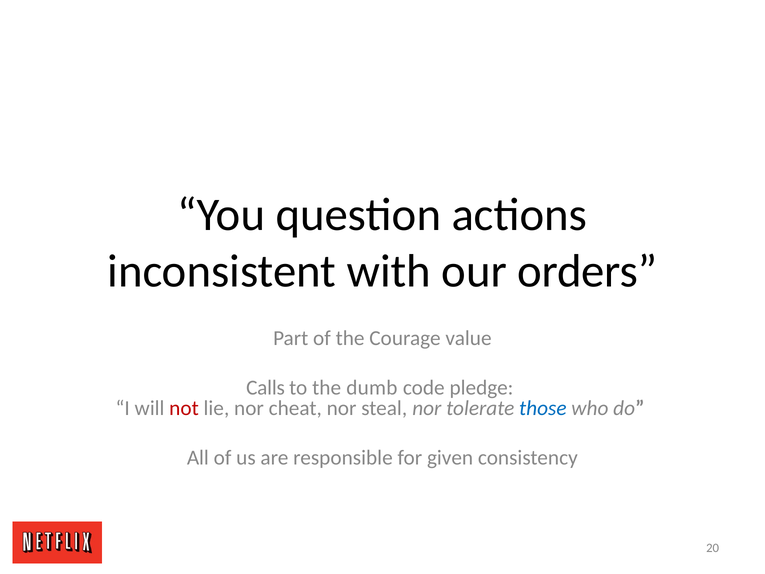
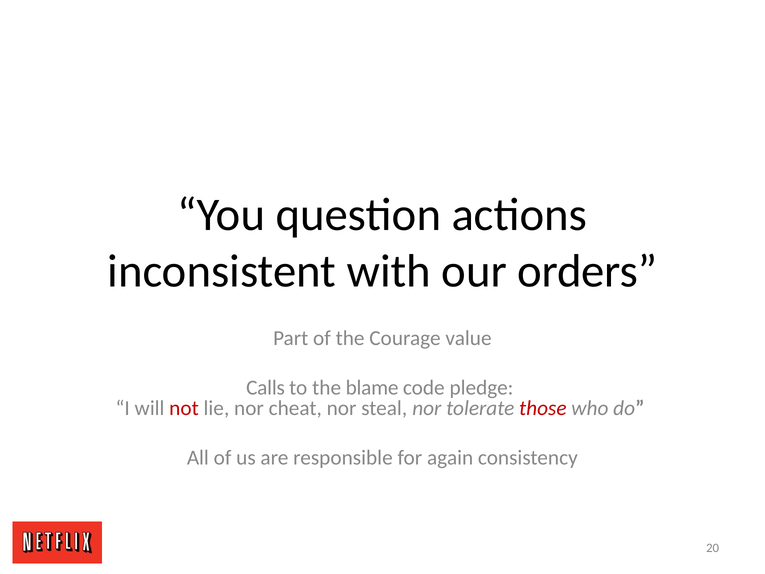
dumb: dumb -> blame (372, 388)
those colour: blue -> red (543, 408)
given: given -> again (450, 457)
